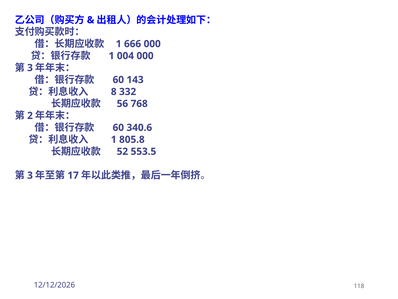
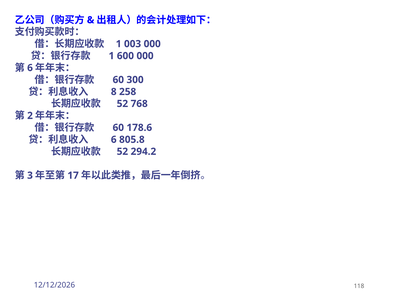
666: 666 -> 003 (133, 44)
004: 004 -> 600 (125, 56)
3: 3 -> 6 (30, 68)
143: 143 -> 300 (135, 80)
332: 332 -> 258 (128, 92)
56: 56 -> 52 (122, 104)
340.6: 340.6 -> 178.6 (139, 127)
1: 1 -> 6 (114, 139)
553.5: 553.5 -> 294.2 (143, 151)
